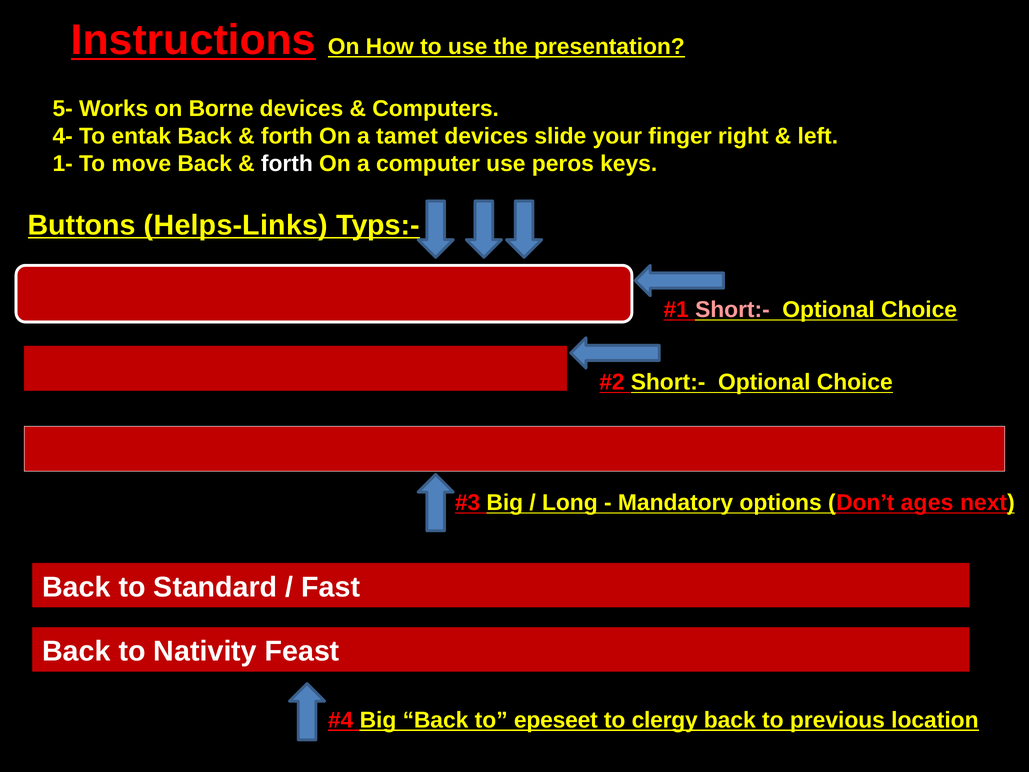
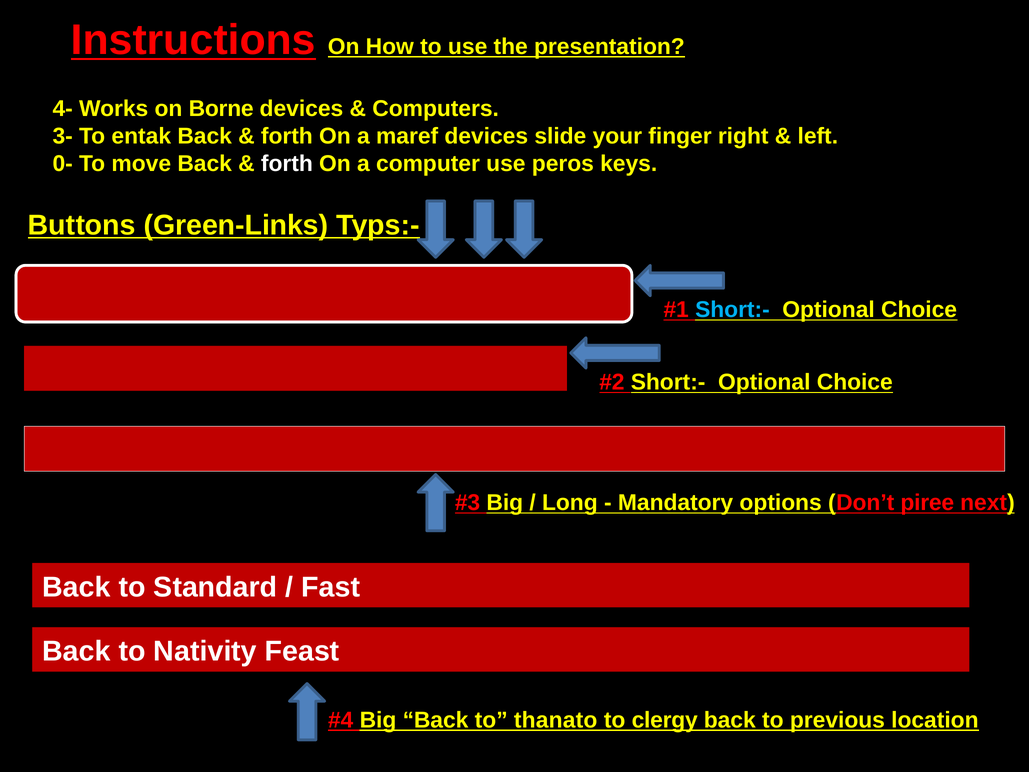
5-: 5- -> 4- (63, 109)
4-: 4- -> 3- (63, 136)
tamet: tamet -> maref (407, 136)
1-: 1- -> 0- (63, 164)
Helps-Links: Helps-Links -> Green-Links (236, 225)
Short:- colour: pink -> light blue (732, 310)
ages: ages -> piree (927, 503)
epeseet: epeseet -> thanato (556, 720)
